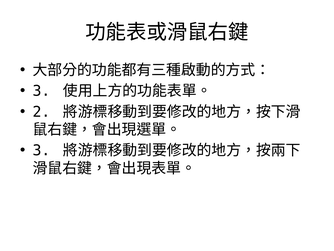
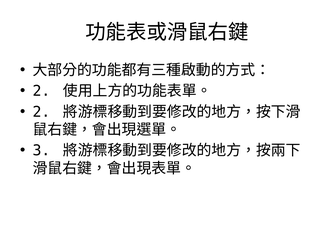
3: 3 -> 2 (42, 91)
